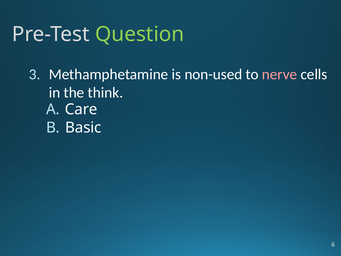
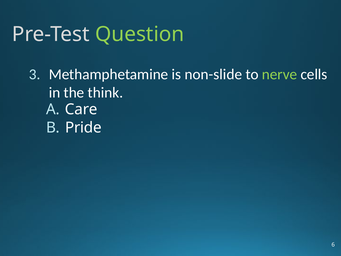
non-used: non-used -> non-slide (213, 74)
nerve colour: pink -> light green (280, 74)
Basic: Basic -> Pride (83, 127)
